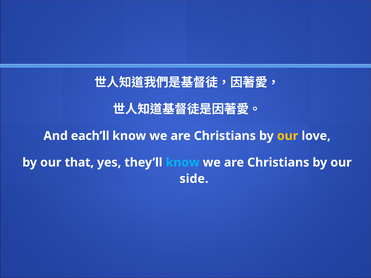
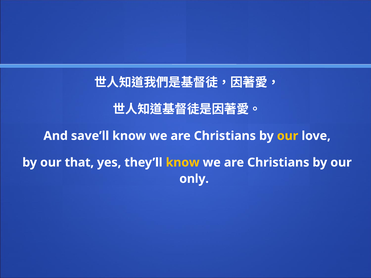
each’ll: each’ll -> save’ll (90, 136)
know colour: light blue -> yellow (183, 163)
side: side -> only (194, 179)
